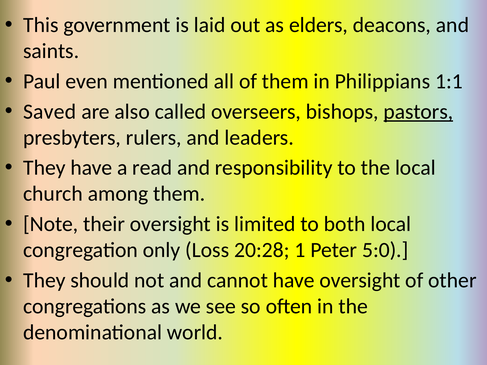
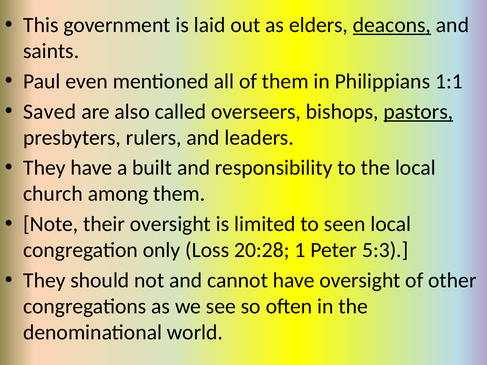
deacons underline: none -> present (392, 25)
read: read -> built (152, 168)
both: both -> seen (345, 224)
5:0: 5:0 -> 5:3 (385, 250)
